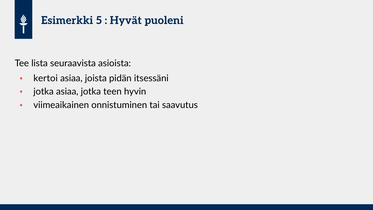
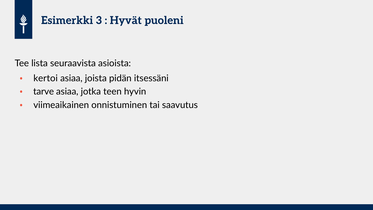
5: 5 -> 3 (99, 20)
jotka: jotka -> tarve (44, 92)
